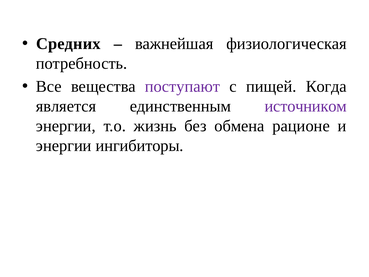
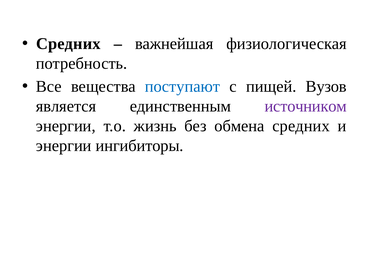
поступают colour: purple -> blue (182, 86)
Когда: Когда -> Вузов (326, 86)
обмена рационе: рационе -> средних (301, 126)
